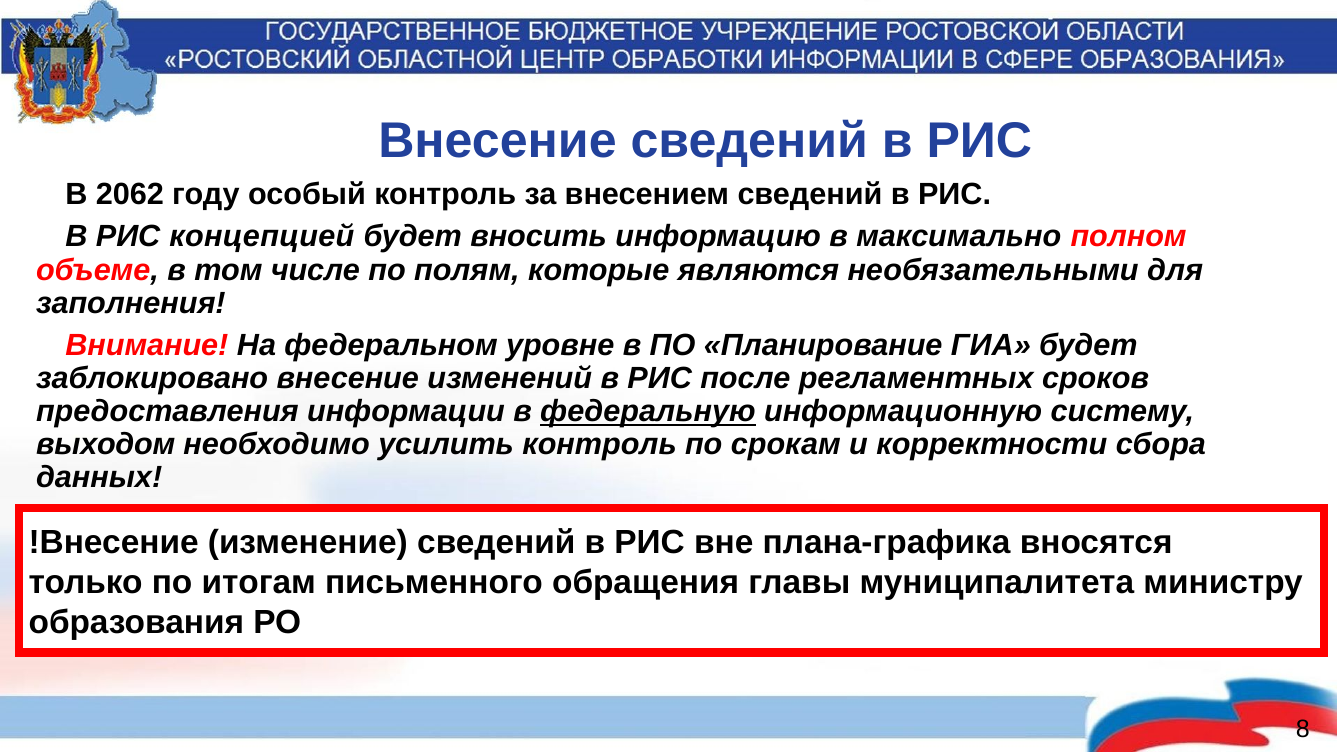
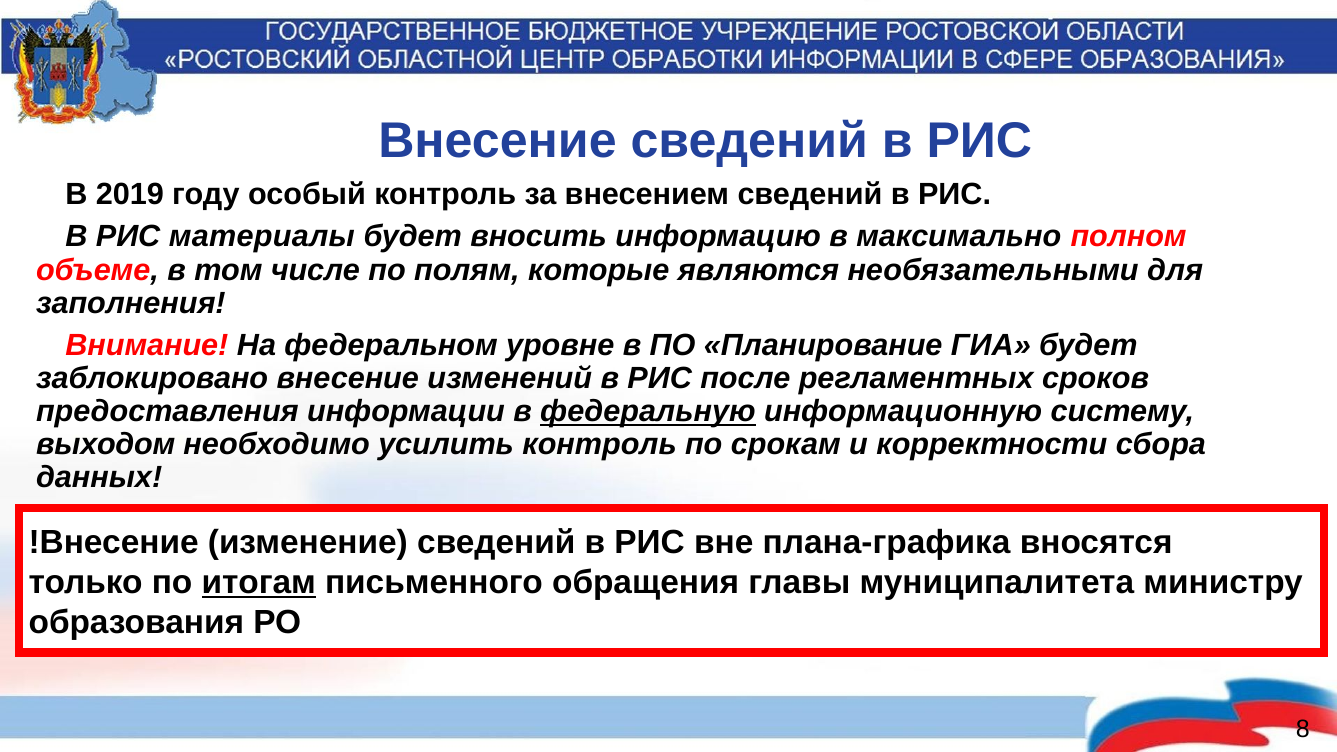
2062: 2062 -> 2019 (130, 195)
концепцией: концепцией -> материалы (262, 237)
итогам underline: none -> present (259, 583)
